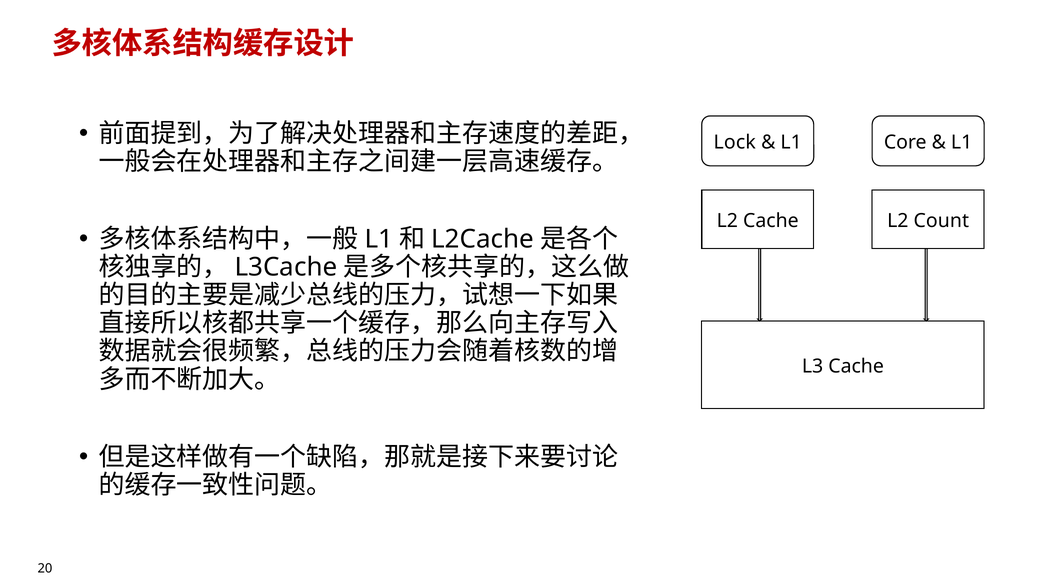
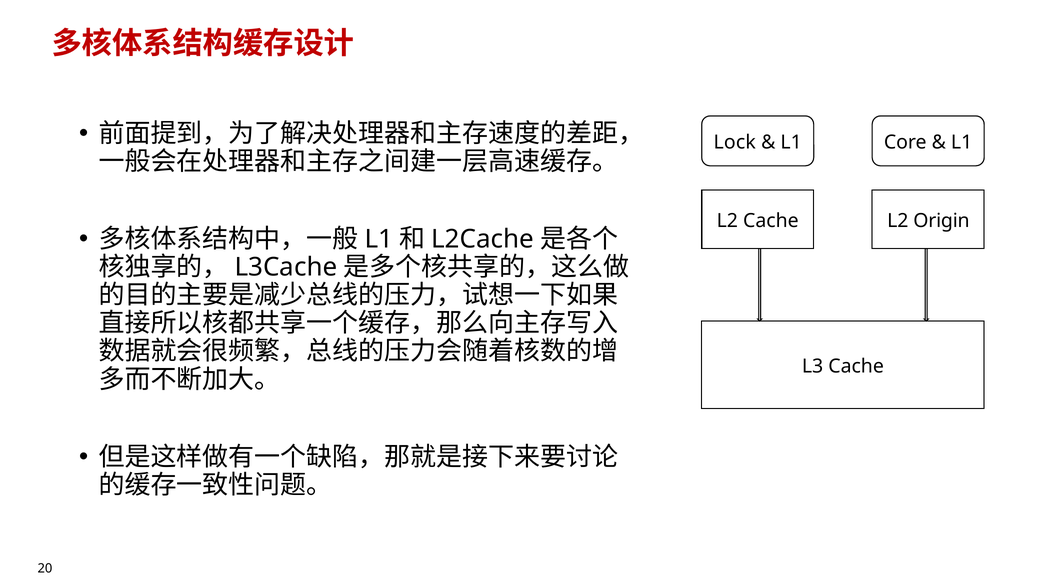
Count: Count -> Origin (941, 221)
